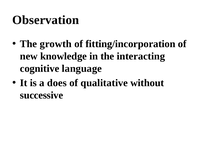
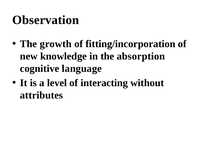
interacting: interacting -> absorption (141, 56)
does: does -> level (57, 83)
qualitative: qualitative -> interacting (104, 83)
successive: successive -> attributes (41, 95)
